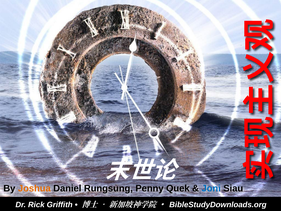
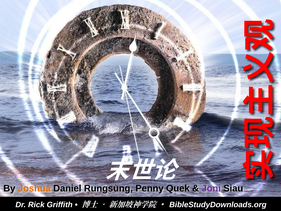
Joni colour: blue -> purple (211, 188)
